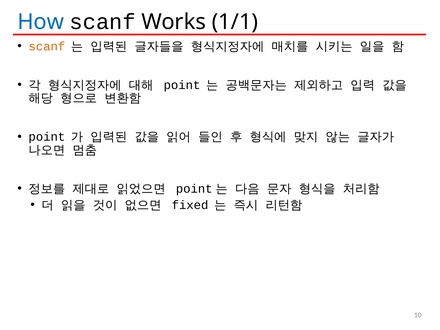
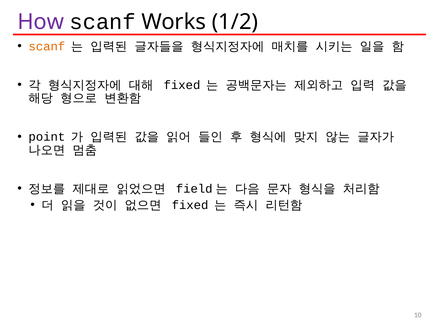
How colour: blue -> purple (41, 22)
1/1: 1/1 -> 1/2 (235, 22)
point: point -> fixed (182, 85)
point: point -> field (194, 189)
